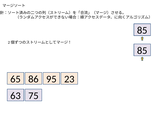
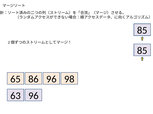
65 95: 95 -> 96 (51, 80)
23: 23 -> 98 (69, 80)
63 75: 75 -> 96 (33, 96)
